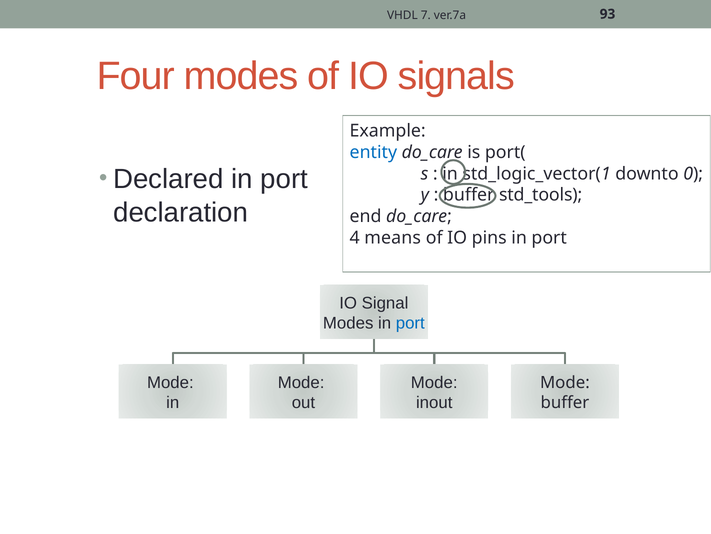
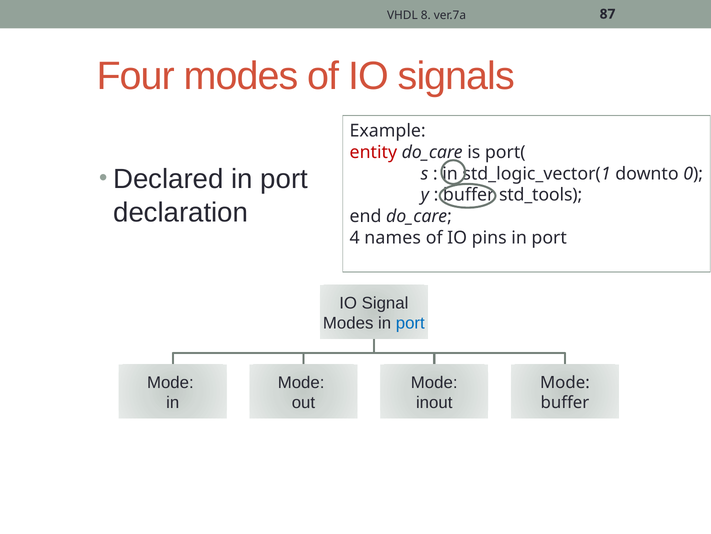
7: 7 -> 8 (426, 15)
93: 93 -> 87 (608, 14)
entity colour: blue -> red (373, 152)
means: means -> names (393, 237)
